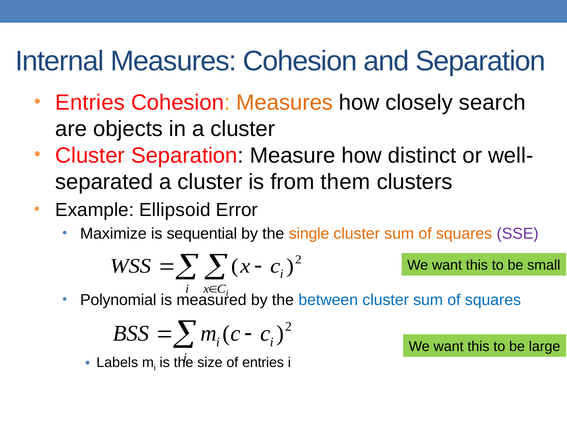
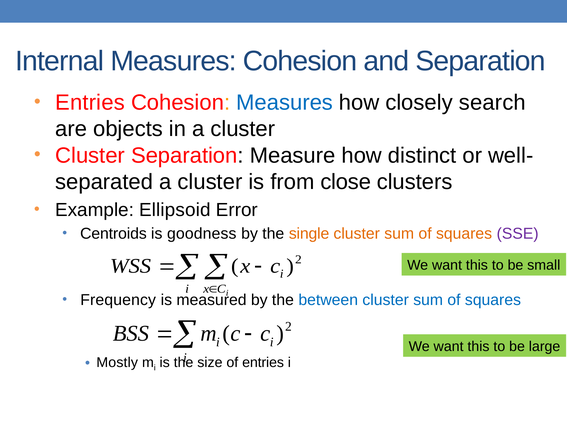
Measures colour: orange -> blue (285, 103)
them: them -> close (346, 182)
Maximize: Maximize -> Centroids (113, 234)
sequential: sequential -> goodness (202, 234)
Polynomial: Polynomial -> Frequency (118, 300)
Labels: Labels -> Mostly (117, 363)
